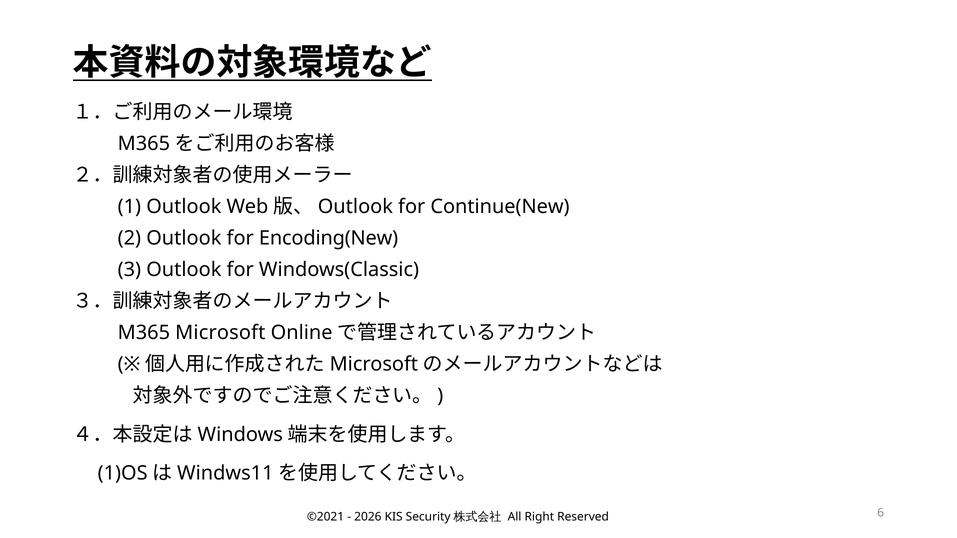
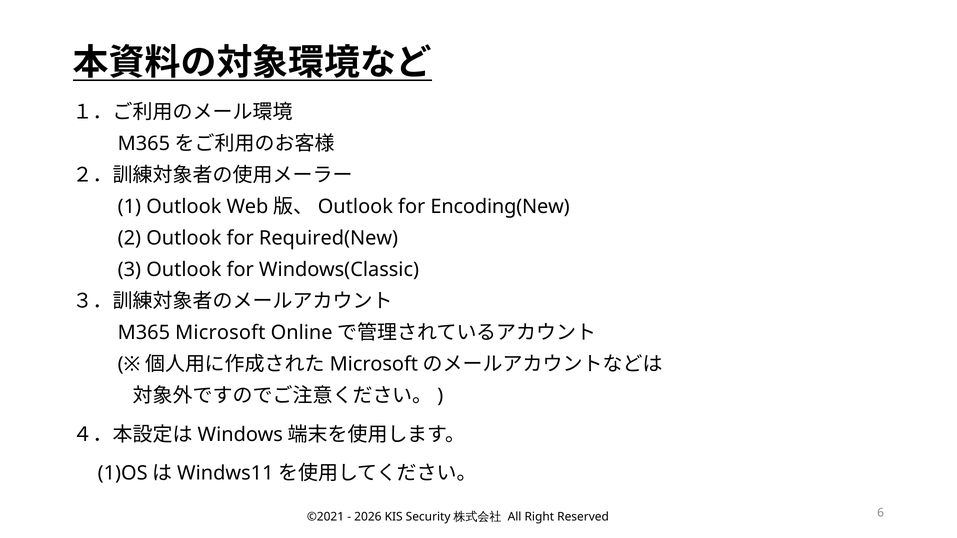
Continue(New: Continue(New -> Encoding(New (500, 207)
Encoding(New: Encoding(New -> Required(New (329, 238)
